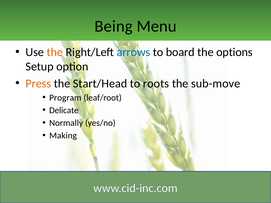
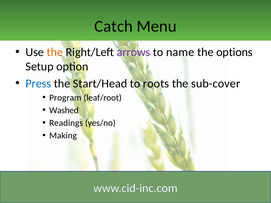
Being: Being -> Catch (114, 26)
arrows colour: blue -> purple (133, 52)
board: board -> name (180, 52)
Press colour: orange -> blue (38, 84)
sub-move: sub-move -> sub-cover (216, 84)
Delicate: Delicate -> Washed (64, 110)
Normally: Normally -> Readings (66, 123)
